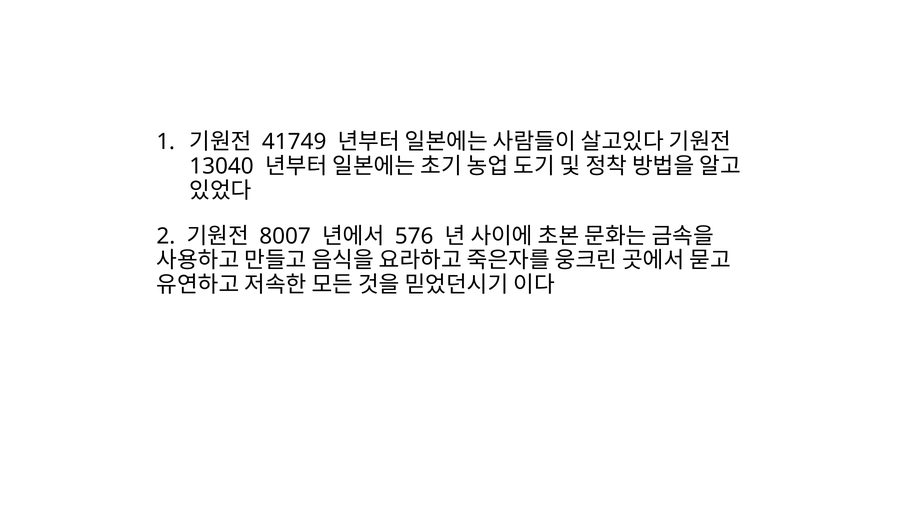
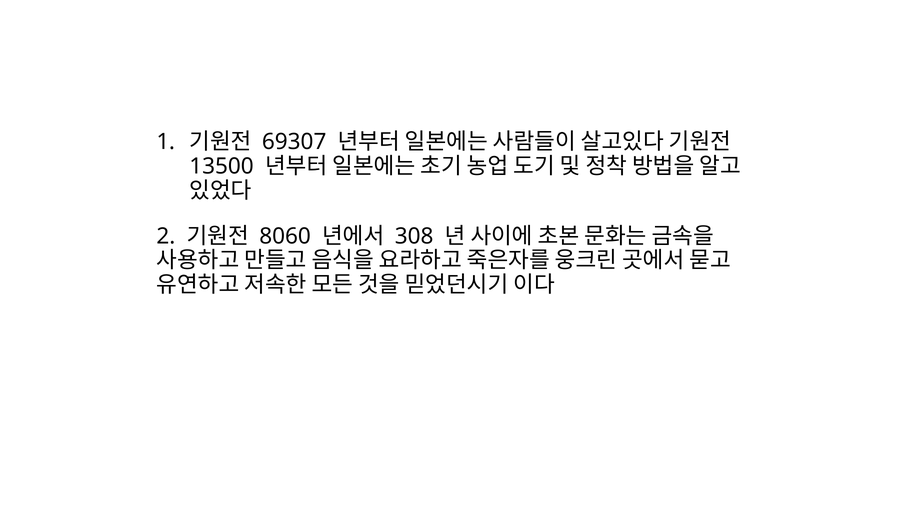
41749: 41749 -> 69307 (294, 142)
13040: 13040 -> 13500 (222, 166)
8007: 8007 -> 8060 (285, 236)
576: 576 -> 308 (414, 236)
